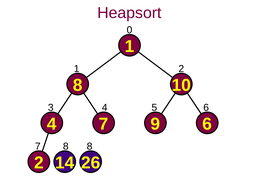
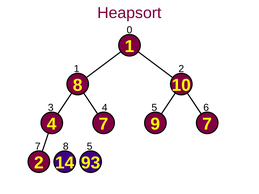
9 6: 6 -> 7 (207, 124)
8 8: 8 -> 5 (90, 147)
26: 26 -> 93 (91, 163)
